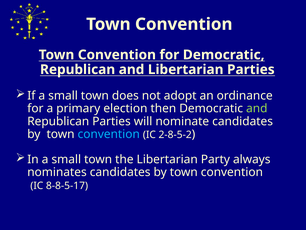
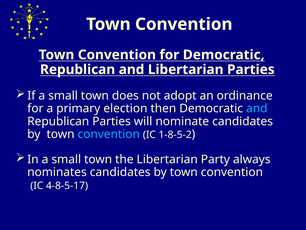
and colour: light green -> light blue (257, 108)
2-8-5-2: 2-8-5-2 -> 1-8-5-2 (175, 135)
8-8-5-17: 8-8-5-17 -> 4-8-5-17 (67, 185)
